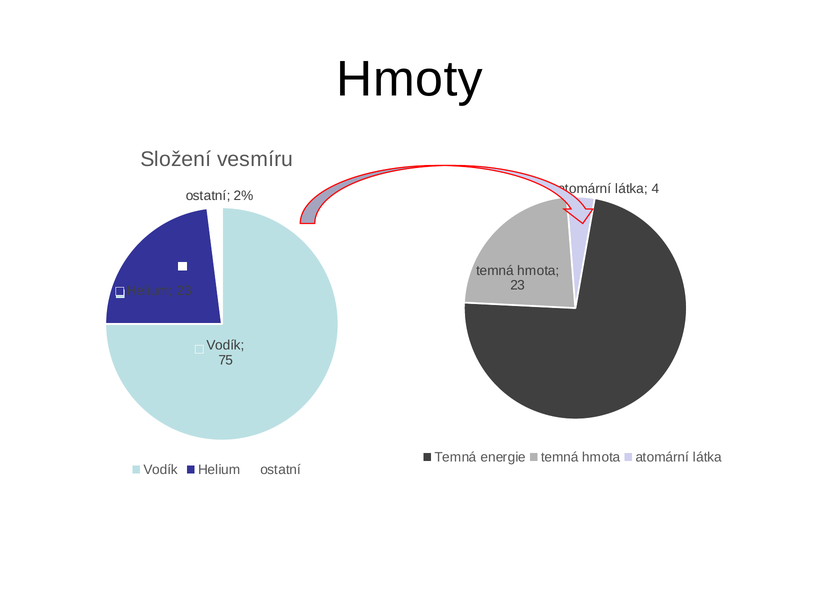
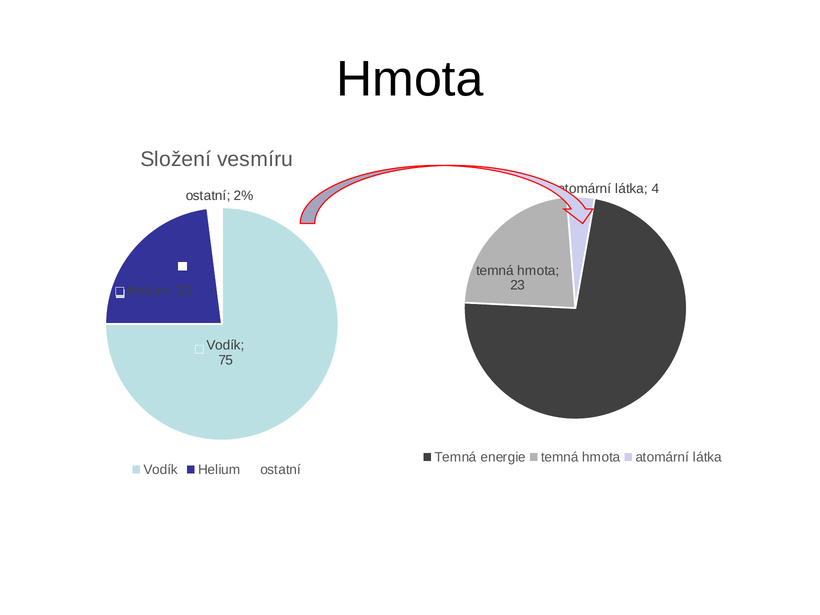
Hmoty: Hmoty -> Hmota (410, 79)
